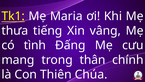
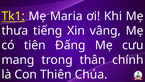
tình: tình -> tiên (35, 45)
